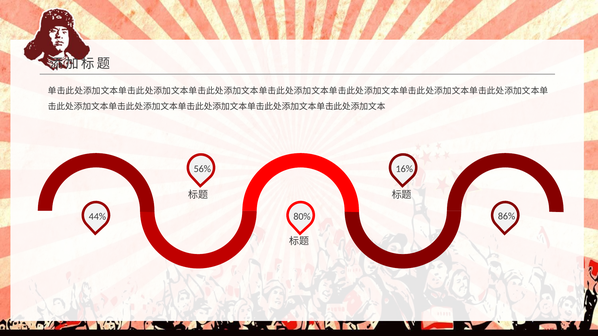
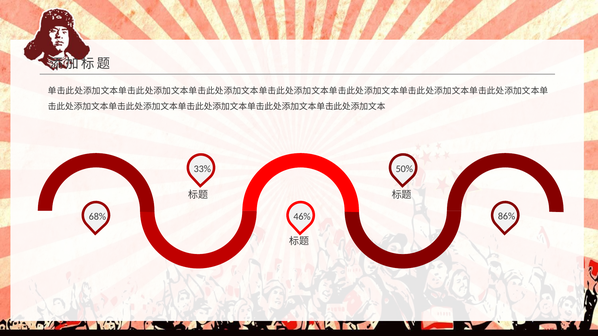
56%: 56% -> 33% (202, 169)
16%: 16% -> 50% (404, 169)
44%: 44% -> 68% (97, 217)
80%: 80% -> 46% (302, 217)
